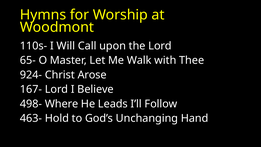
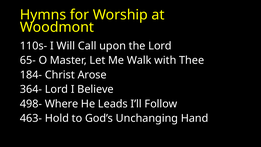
924-: 924- -> 184- (31, 75)
167-: 167- -> 364- (31, 89)
